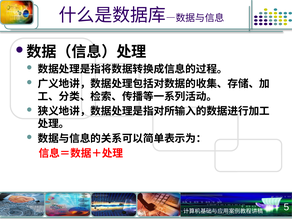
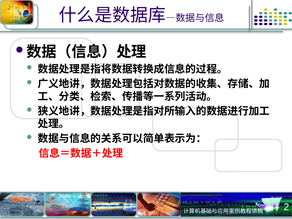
5: 5 -> 2 (286, 207)
